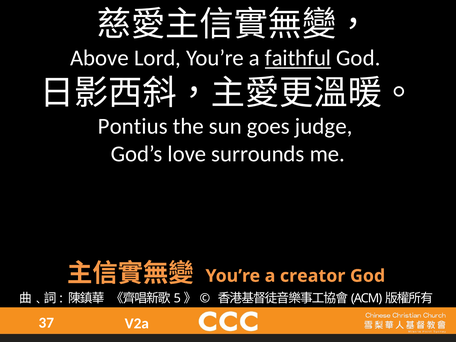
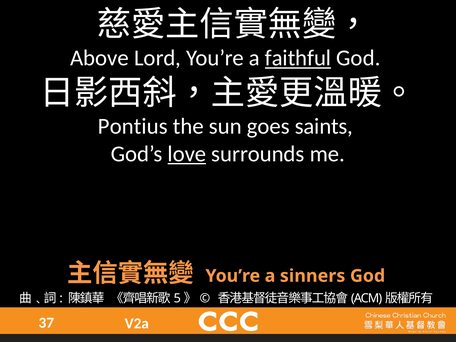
judge: judge -> saints (324, 126)
love underline: none -> present (187, 154)
creator: creator -> sinners (313, 276)
